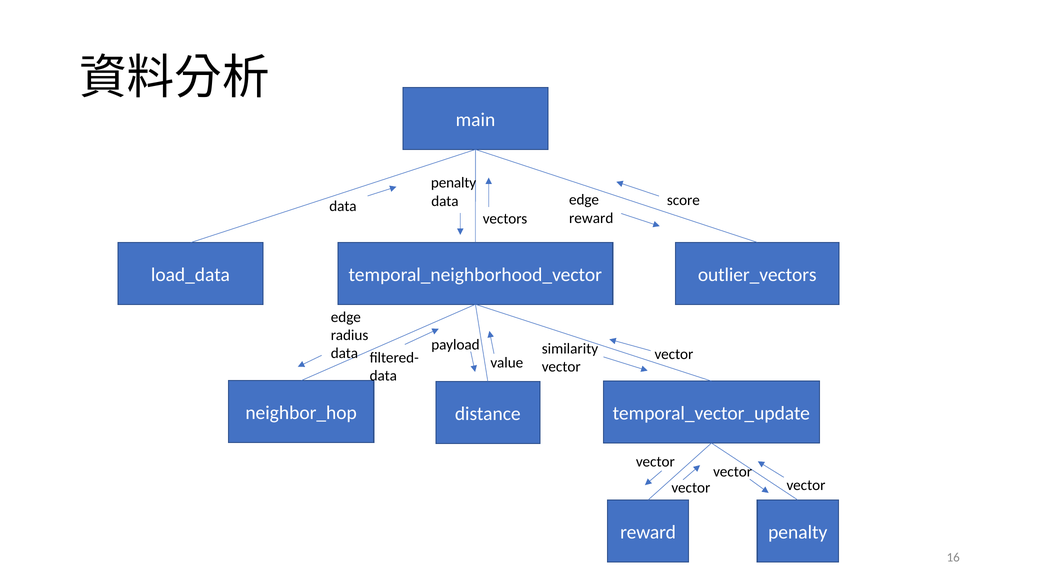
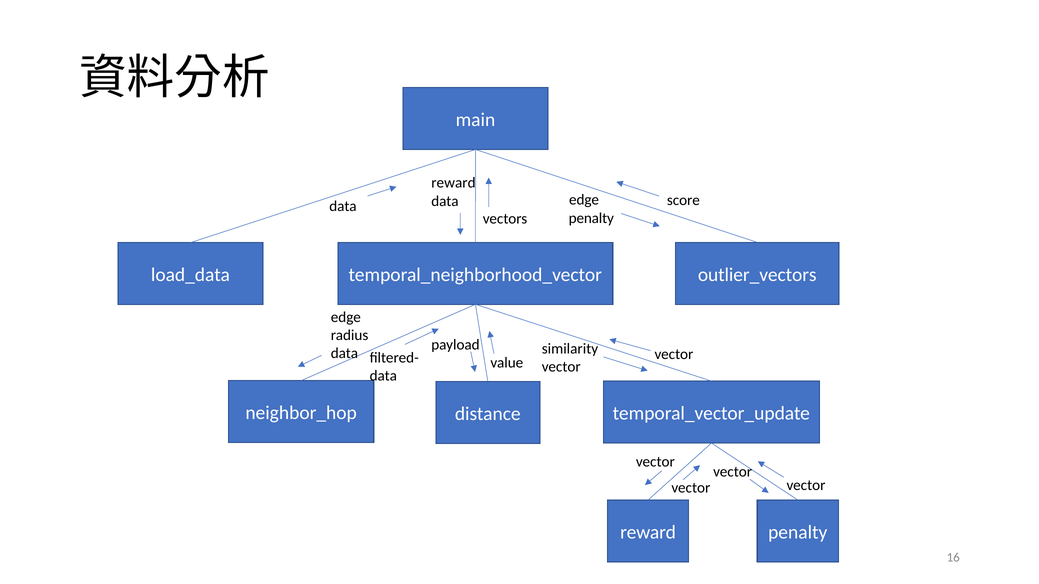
penalty: penalty -> reward (453, 183)
reward: reward -> penalty (591, 218)
